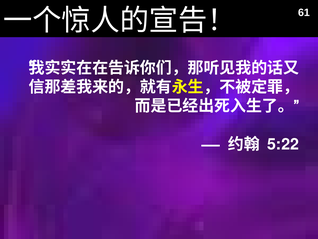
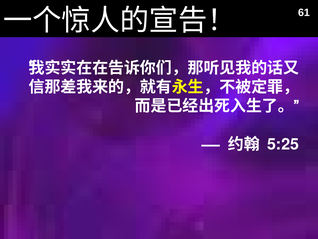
5:22: 5:22 -> 5:25 (283, 144)
